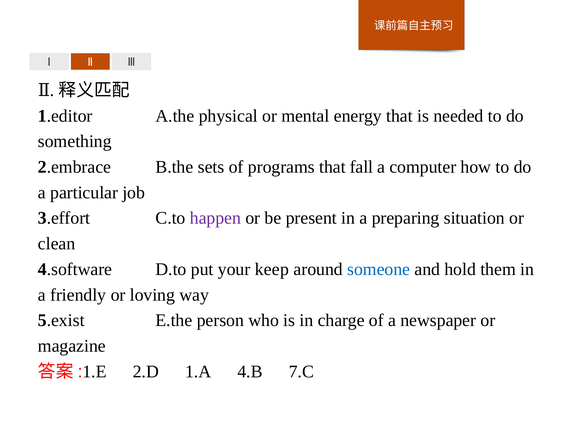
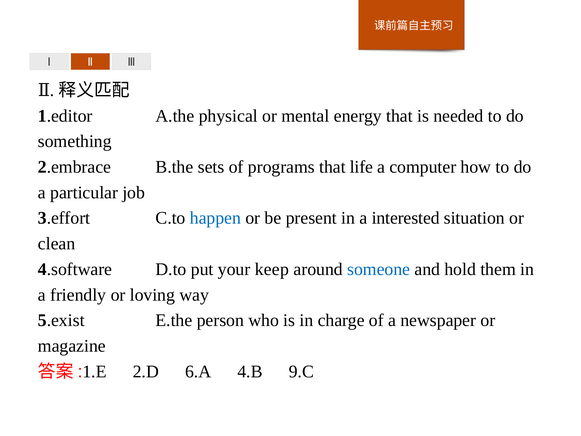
fall: fall -> life (361, 167)
happen colour: purple -> blue (215, 218)
preparing: preparing -> interested (406, 218)
1.A: 1.A -> 6.A (198, 371)
7.C: 7.C -> 9.C (301, 371)
